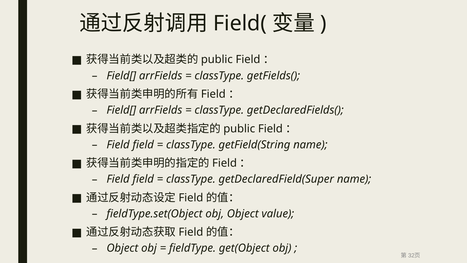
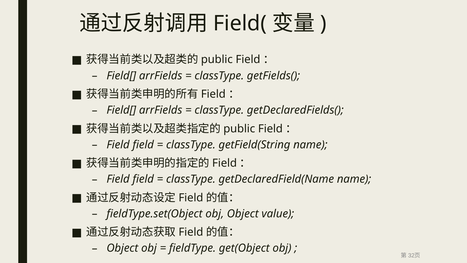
getDeclaredField(Super: getDeclaredField(Super -> getDeclaredField(Name (276, 179)
